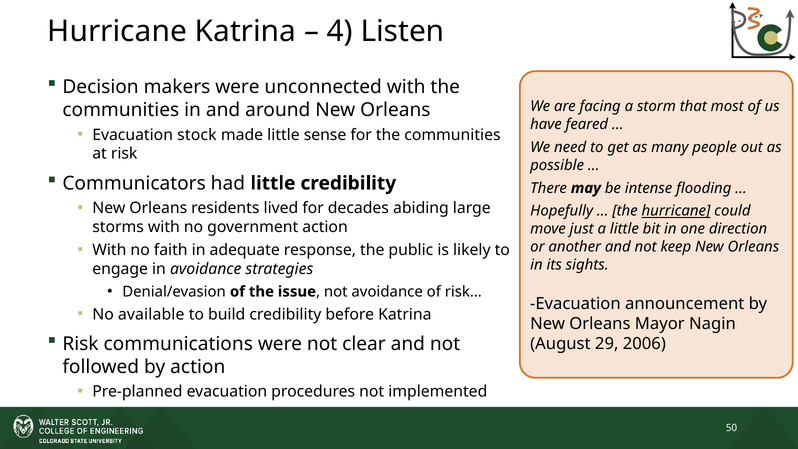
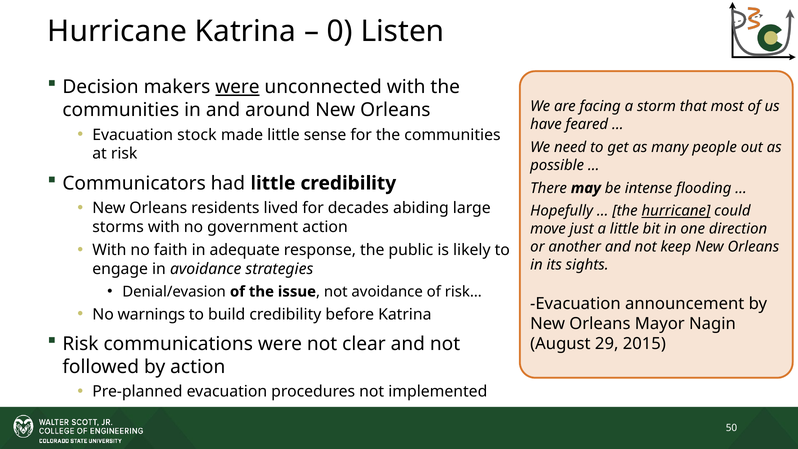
4: 4 -> 0 (340, 31)
were underline: none -> present (237, 87)
available: available -> warnings (151, 314)
2006: 2006 -> 2015 (644, 344)
